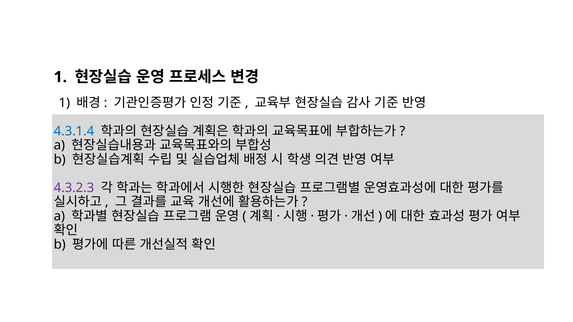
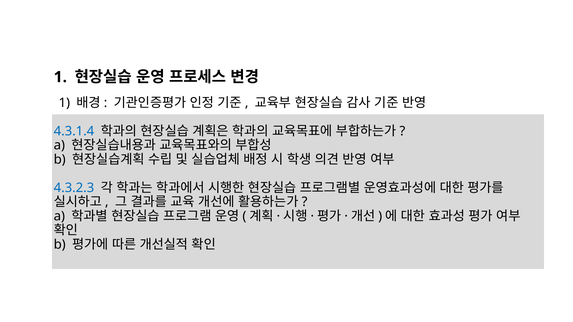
4.3.2.3 colour: purple -> blue (74, 188)
